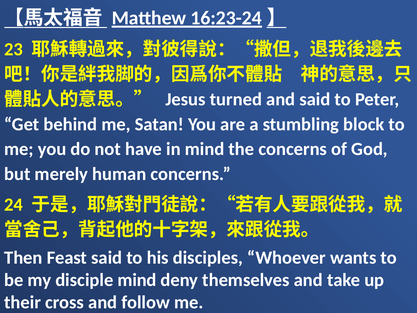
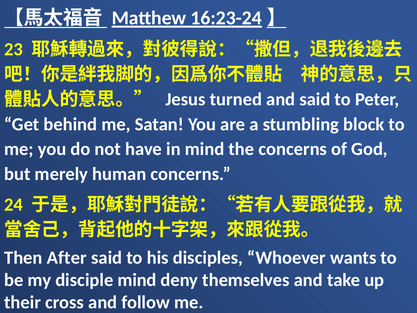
Feast: Feast -> After (67, 258)
